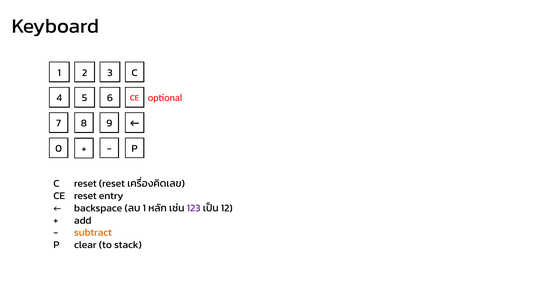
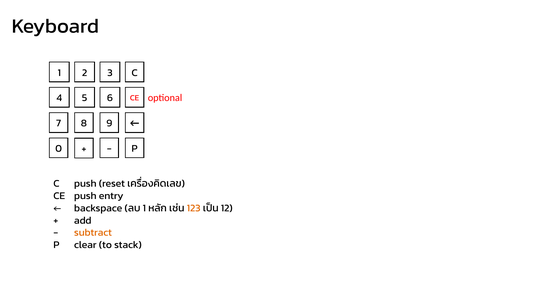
C reset: reset -> push (85, 184)
CE reset: reset -> push (85, 196)
123 colour: purple -> orange (194, 208)
